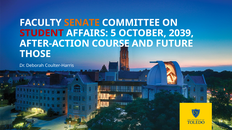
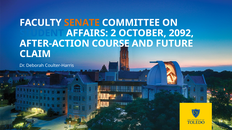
STUDENT colour: red -> blue (42, 33)
5: 5 -> 2 (113, 33)
2039: 2039 -> 2092 (181, 33)
THOSE: THOSE -> CLAIM (35, 54)
